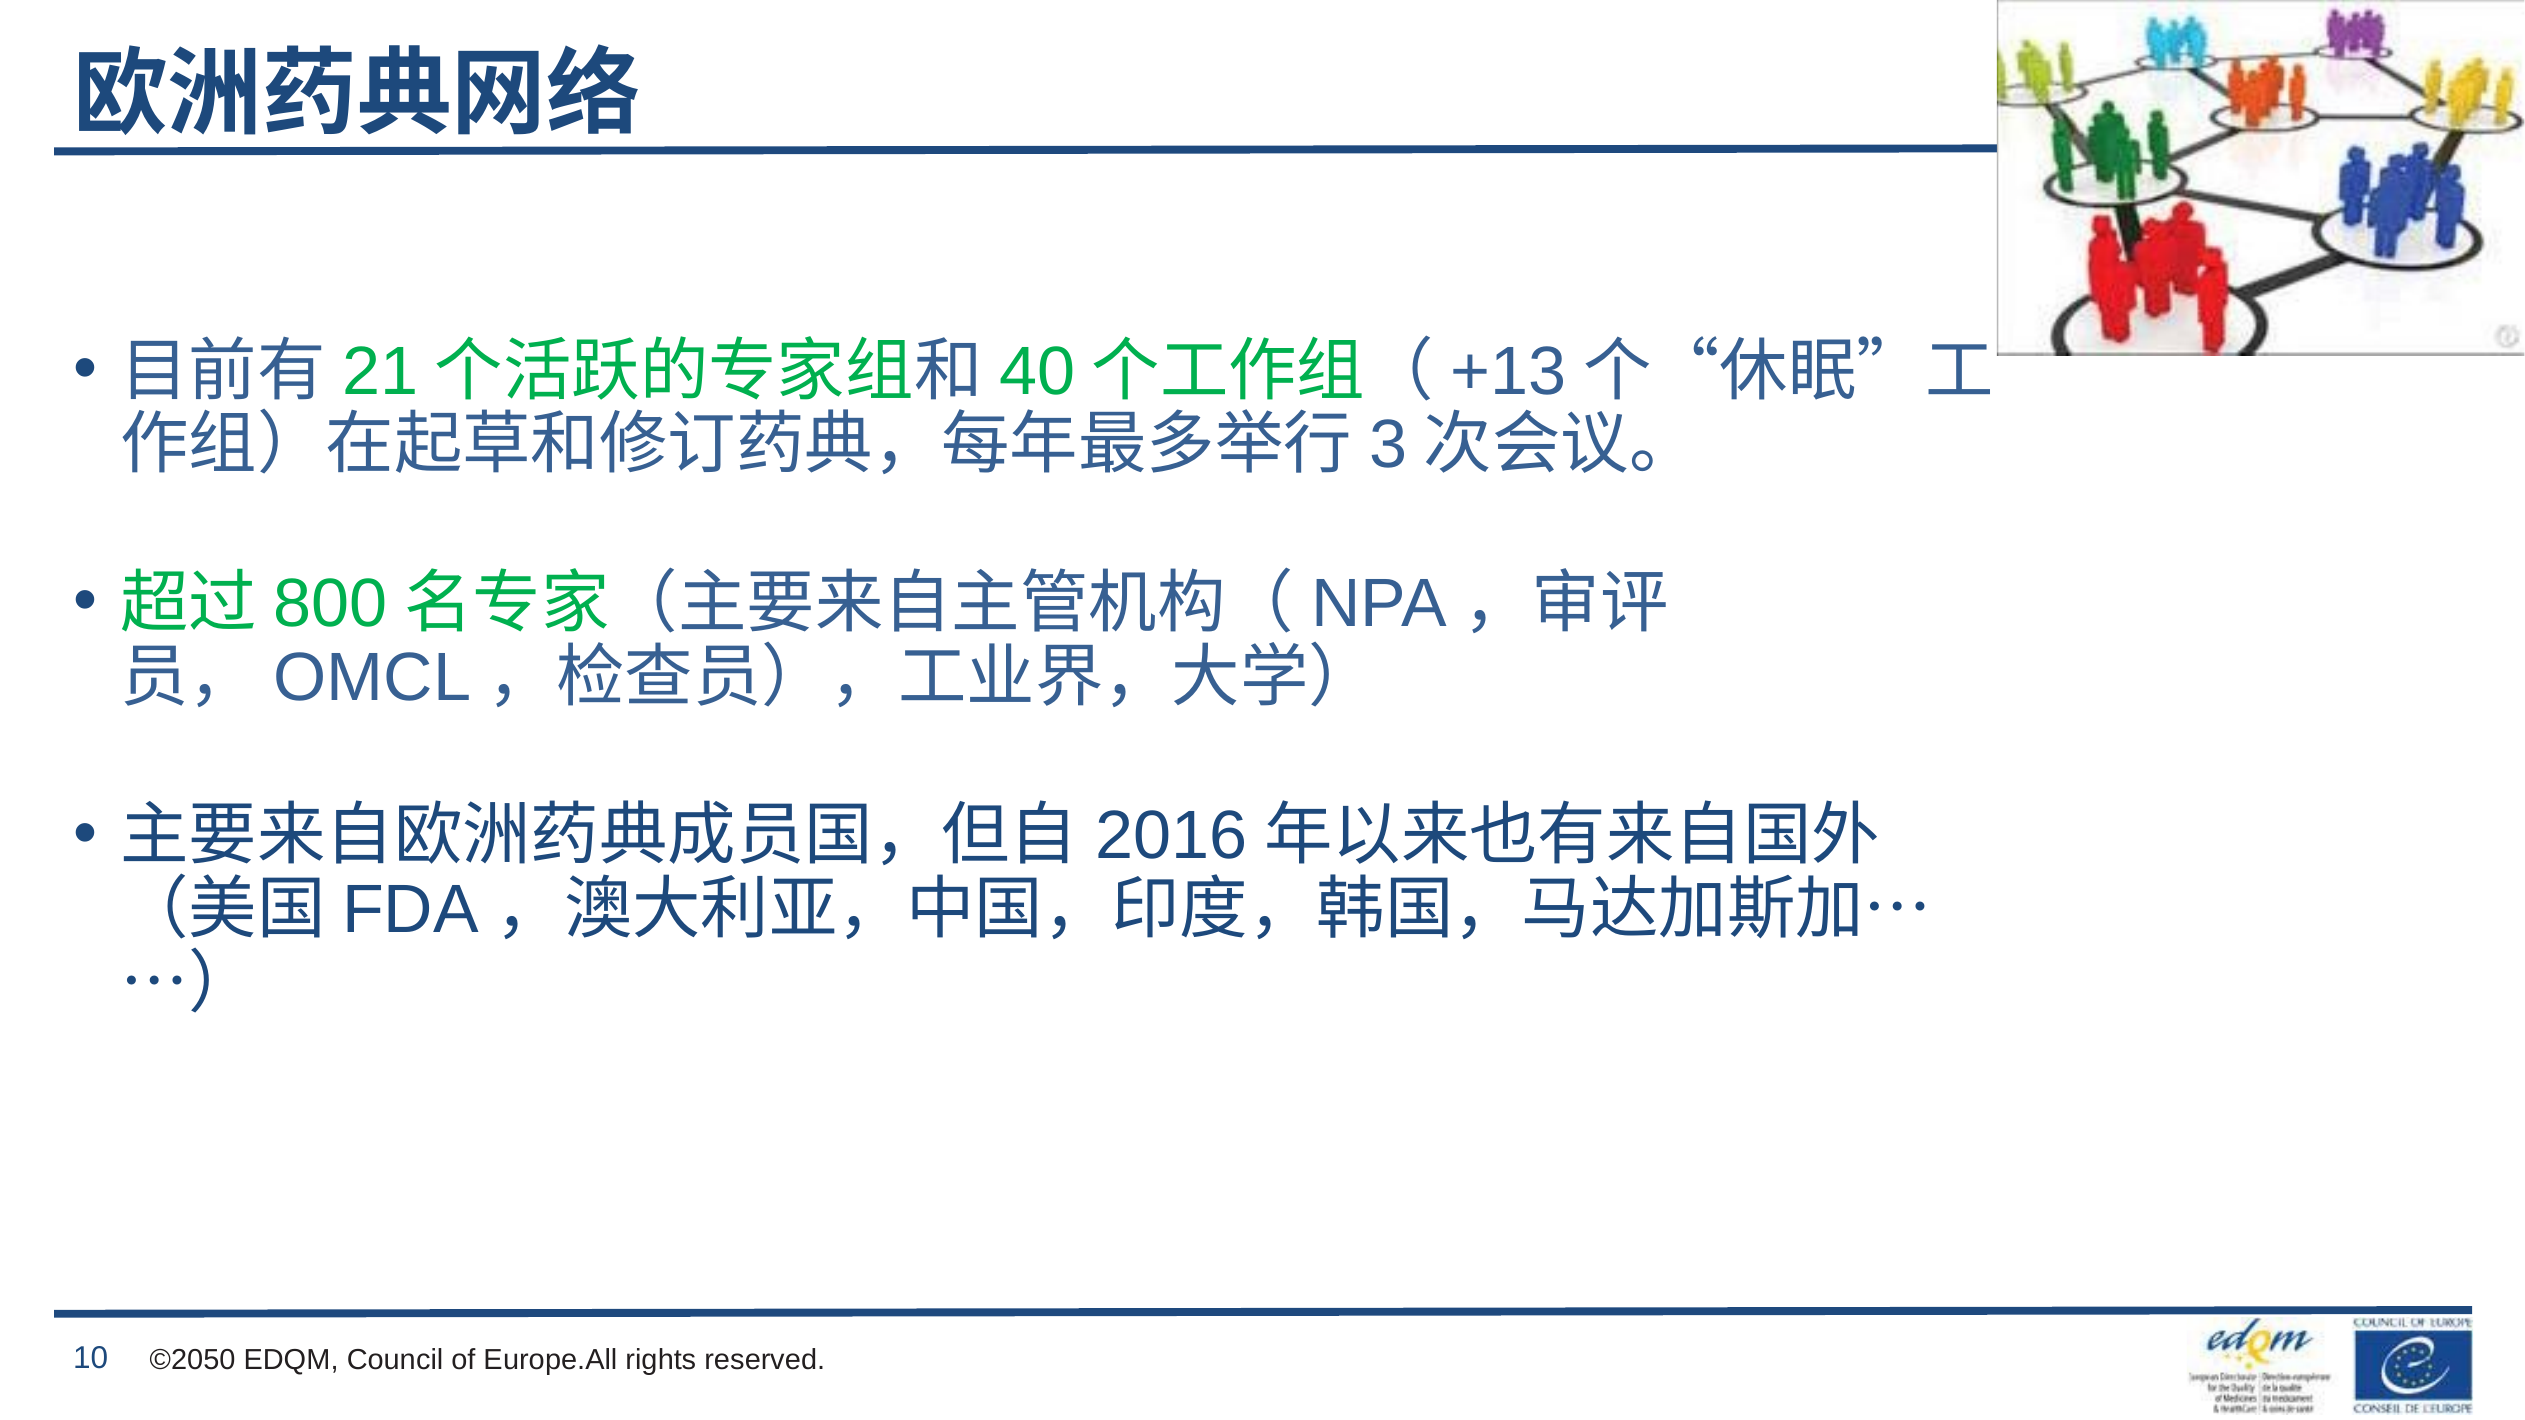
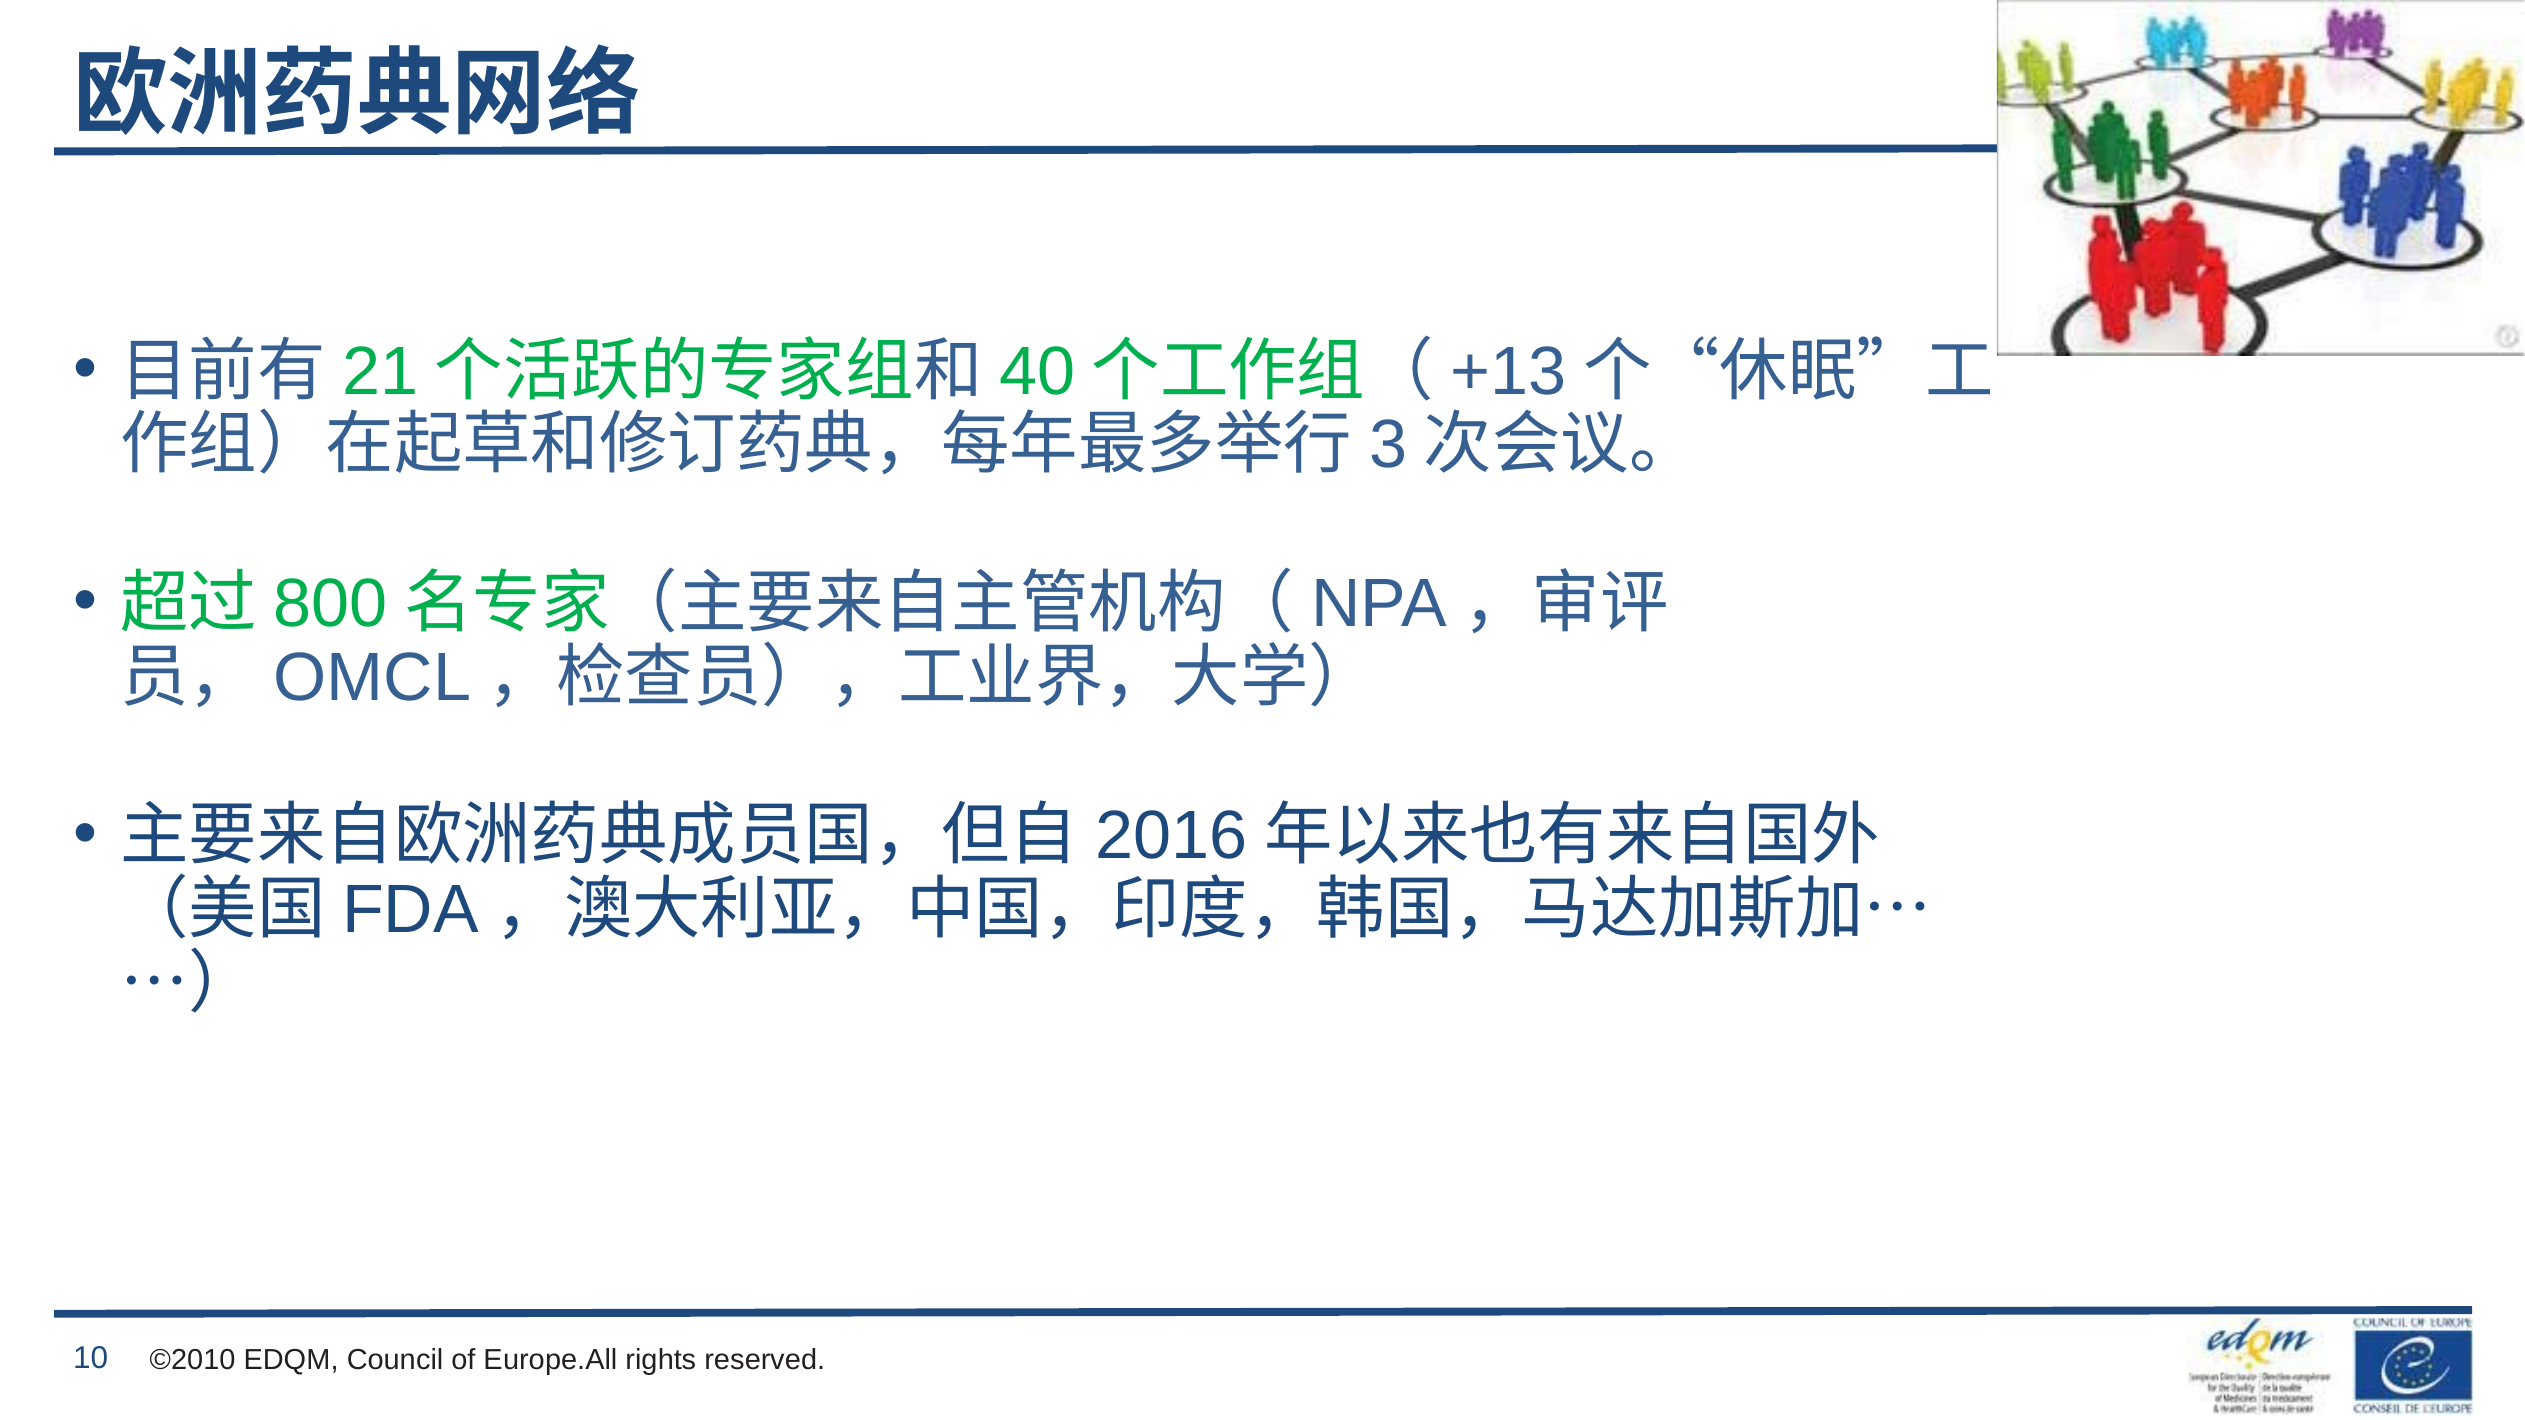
©2050: ©2050 -> ©2010 (193, 1361)
